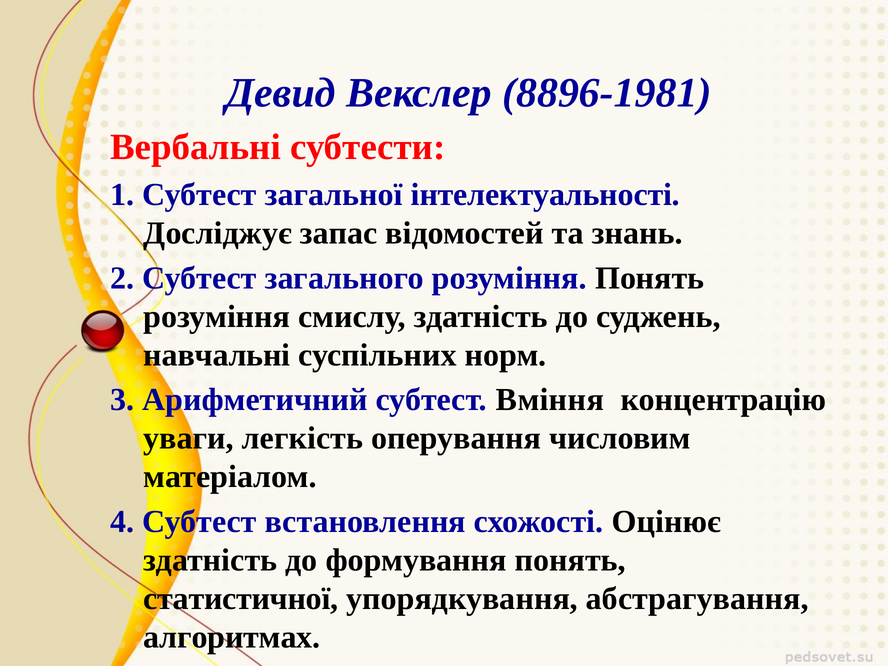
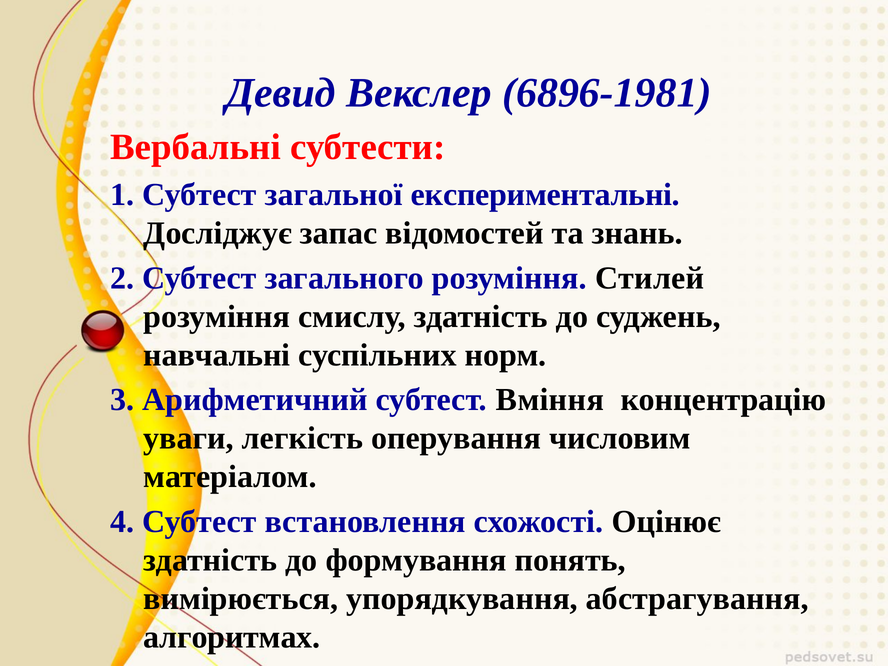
8896-1981: 8896-1981 -> 6896-1981 (607, 93)
інтелектуальності: інтелектуальності -> експериментальні (545, 195)
розуміння Понять: Понять -> Стилей (650, 278)
статистичної: статистичної -> вимірюється (241, 598)
